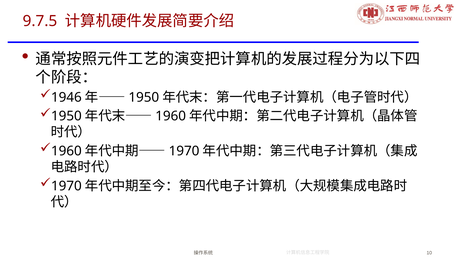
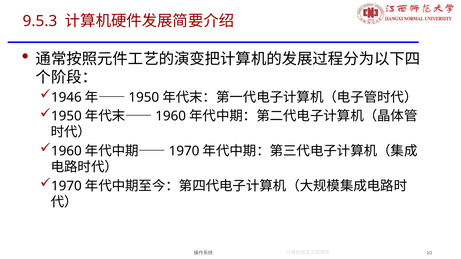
9.7.5: 9.7.5 -> 9.5.3 (40, 21)
